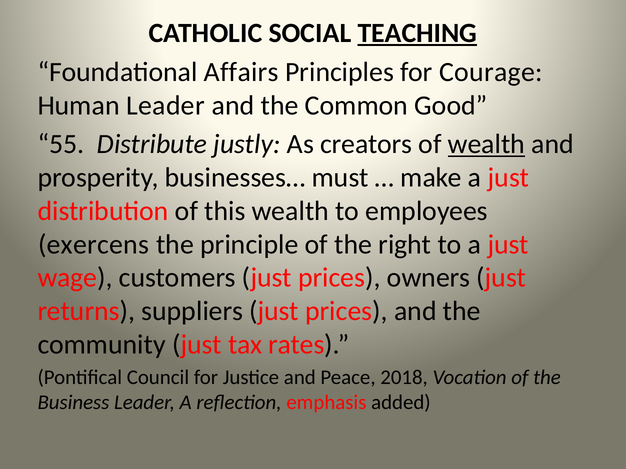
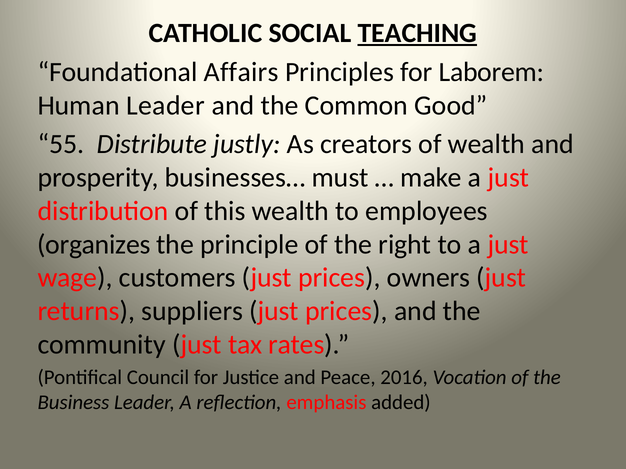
Courage: Courage -> Laborem (491, 72)
wealth underline: present -> none (486, 144)
exercens: exercens -> organizes (94, 245)
2018: 2018 -> 2016 (404, 378)
